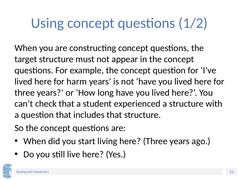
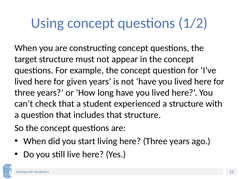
harm: harm -> given (77, 82)
